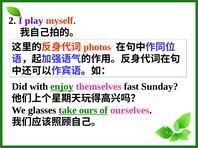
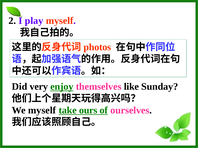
with: with -> very (39, 87)
fast: fast -> like (131, 87)
We glasses: glasses -> myself (42, 111)
